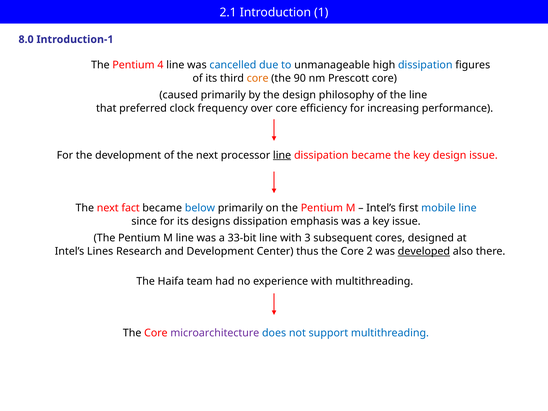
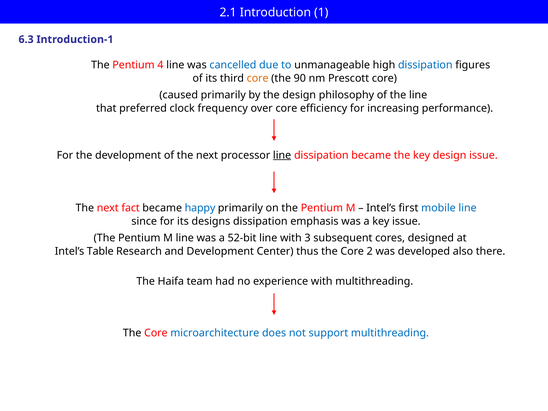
8.0: 8.0 -> 6.3 (26, 39)
below: below -> happy (200, 208)
33-bit: 33-bit -> 52-bit (242, 238)
Lines: Lines -> Table (100, 251)
developed underline: present -> none (424, 251)
microarchitecture colour: purple -> blue (215, 333)
